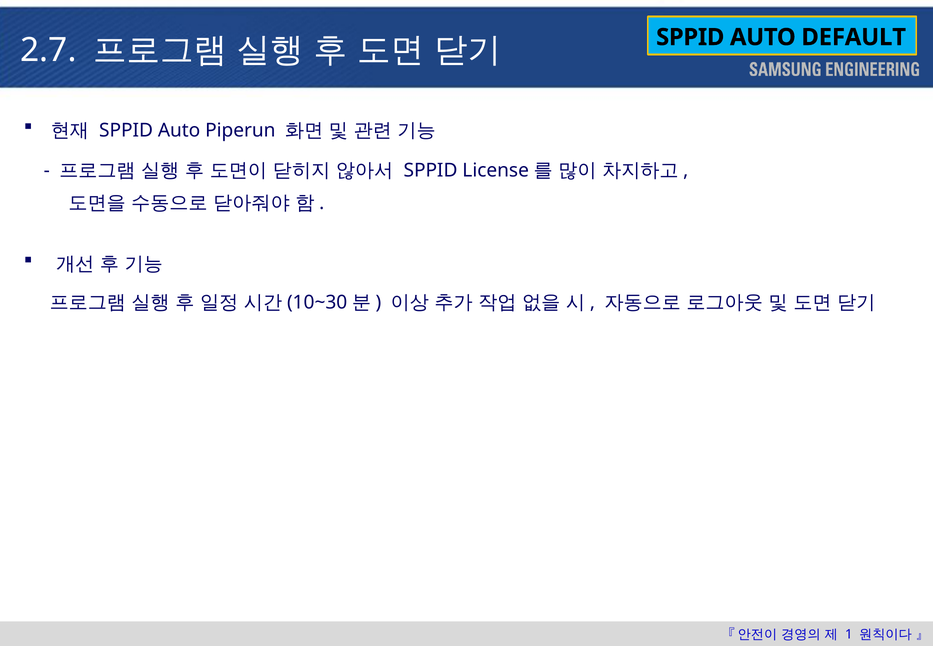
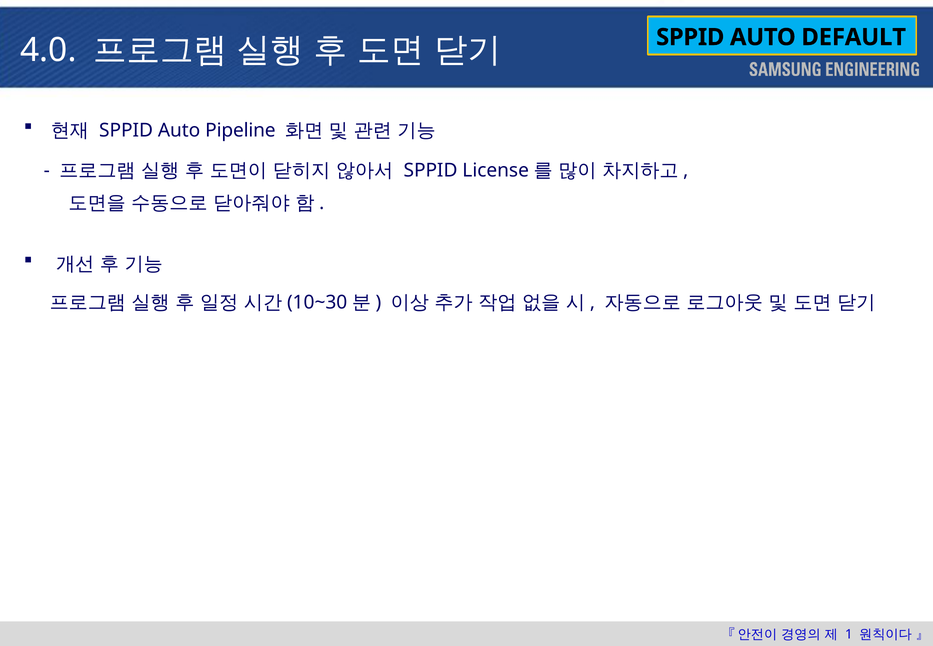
2.7: 2.7 -> 4.0 (48, 50)
Piperun: Piperun -> Pipeline (240, 130)
